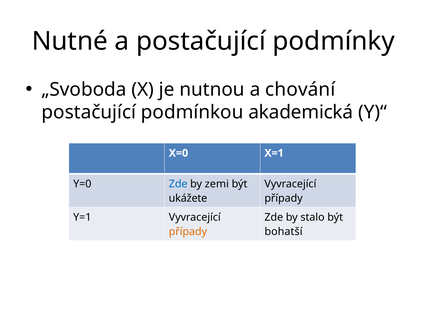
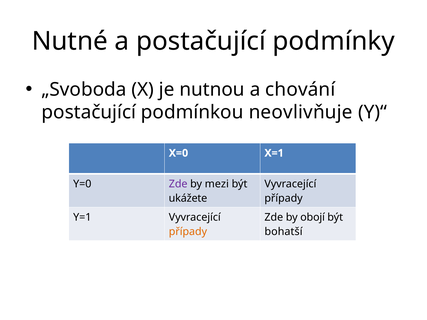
akademická: akademická -> neovlivňuje (301, 112)
Zde colour: blue -> purple (178, 184)
zemi: zemi -> mezi (217, 184)
stalo: stalo -> obojí (313, 217)
